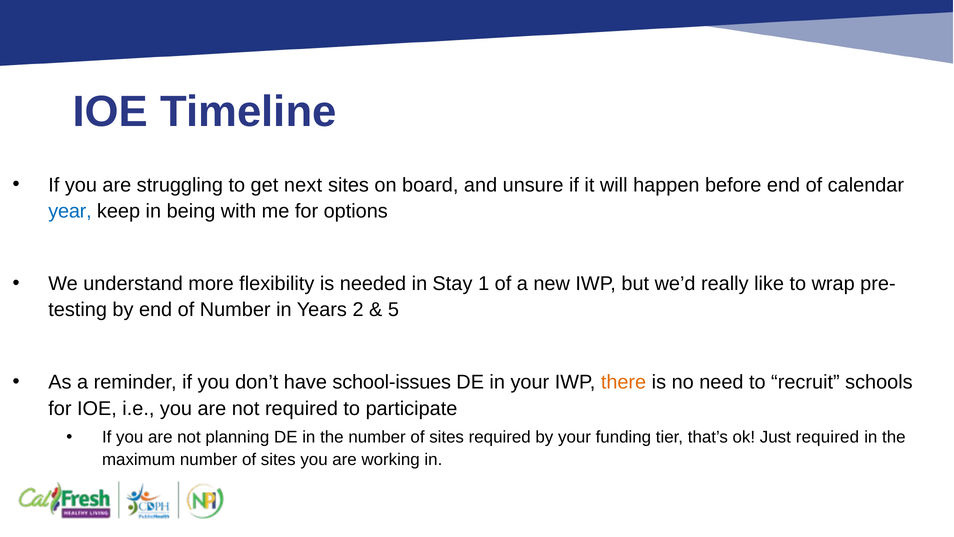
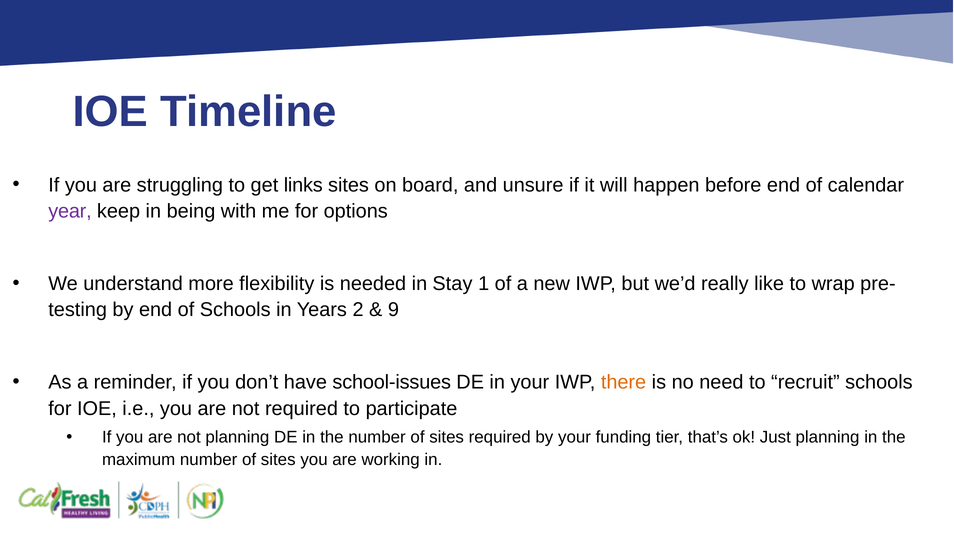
next: next -> links (303, 185)
year colour: blue -> purple (70, 211)
of Number: Number -> Schools (235, 310)
5: 5 -> 9 (393, 310)
Just required: required -> planning (828, 437)
